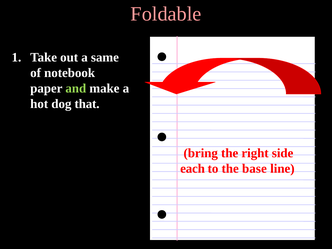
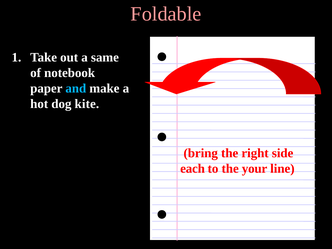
and colour: light green -> light blue (76, 88)
that: that -> kite (87, 104)
base: base -> your (255, 169)
